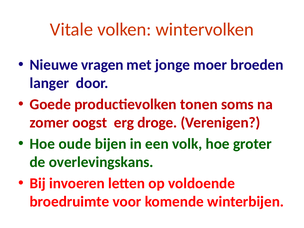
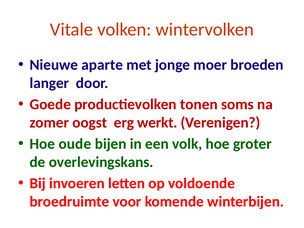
vragen: vragen -> aparte (102, 65)
droge: droge -> werkt (157, 123)
